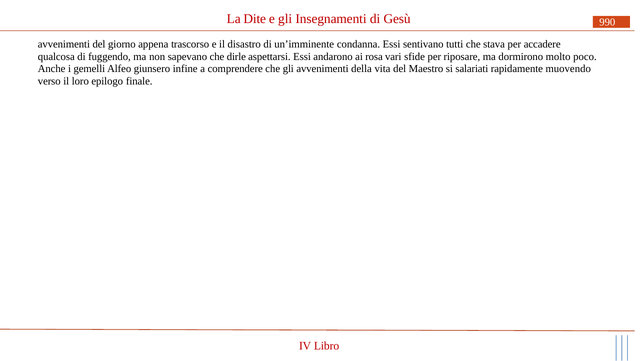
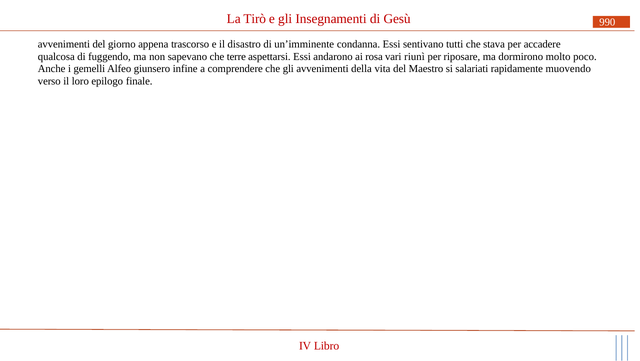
Dite: Dite -> Tirò (255, 19)
dirle: dirle -> terre (236, 57)
sfide: sfide -> riunì (414, 57)
